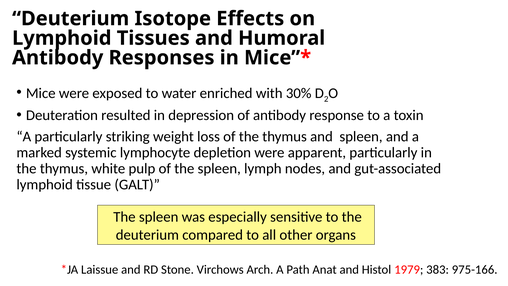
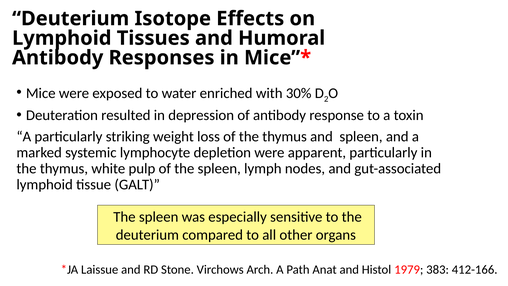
975-166: 975-166 -> 412-166 (475, 270)
